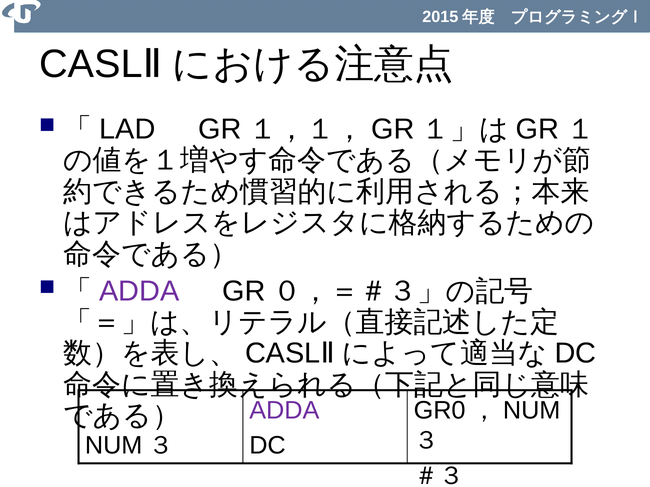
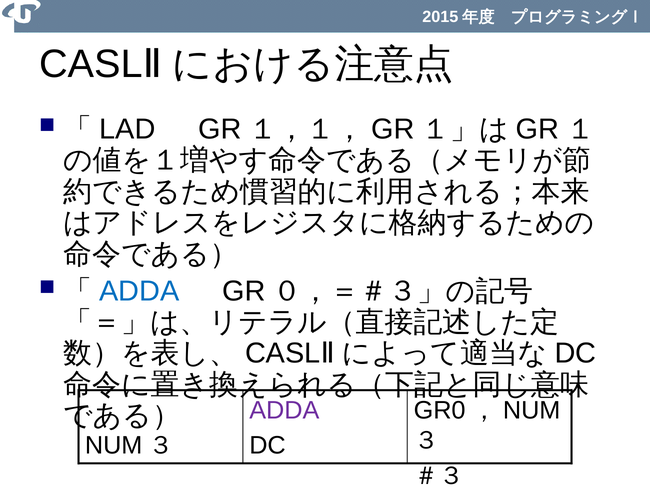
ADDA colour: purple -> blue (139, 291)
